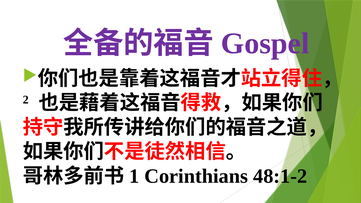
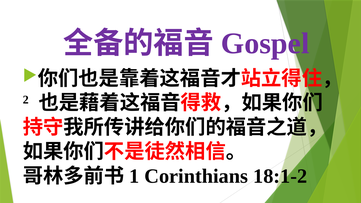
48:1-2: 48:1-2 -> 18:1-2 (280, 176)
